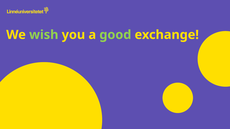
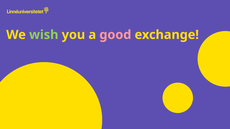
good colour: light green -> pink (115, 35)
